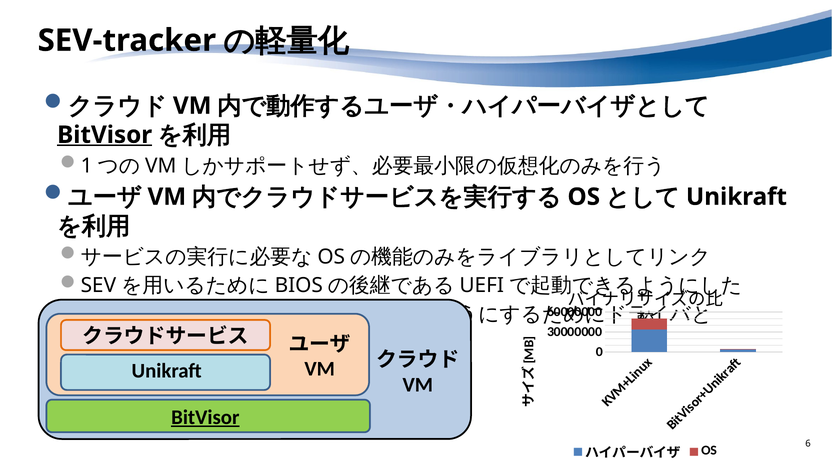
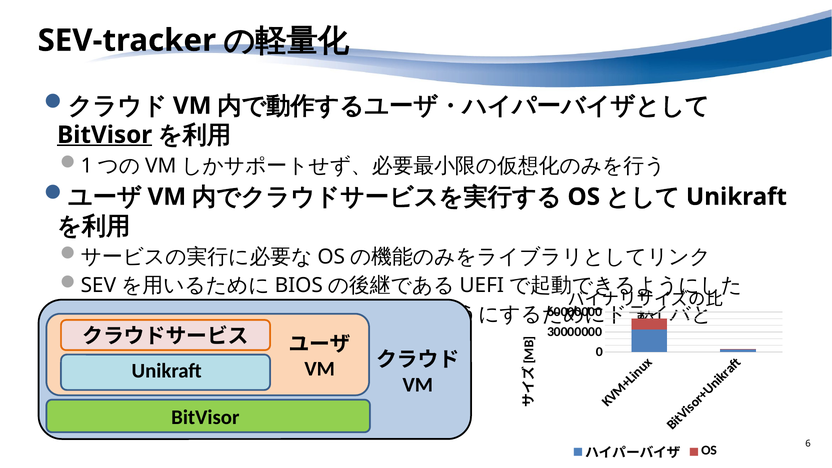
BitVisor underline: present -> none (205, 417)
